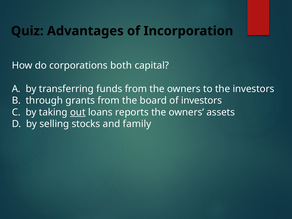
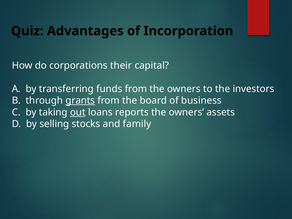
both: both -> their (121, 66)
grants underline: none -> present (80, 101)
of investors: investors -> business (201, 101)
